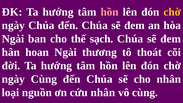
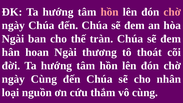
chờ colour: yellow -> pink (172, 12)
sạch: sạch -> tràn (101, 39)
cứu nhân: nhân -> thắm (103, 92)
